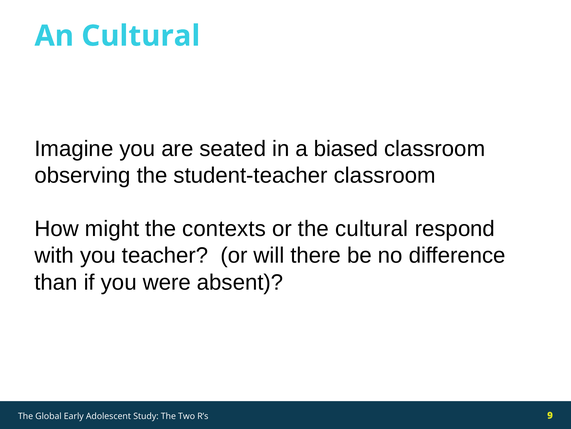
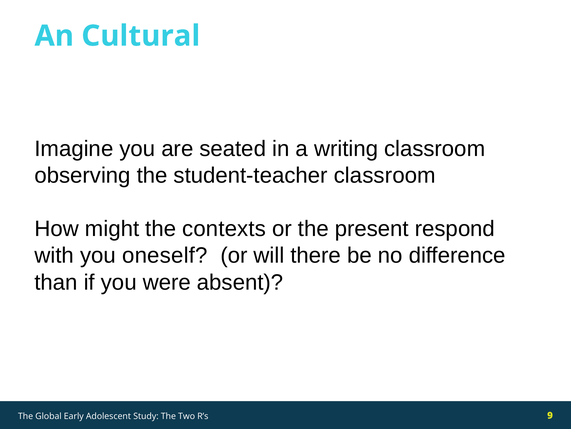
biased: biased -> writing (346, 149)
the cultural: cultural -> present (372, 229)
teacher: teacher -> oneself (165, 255)
